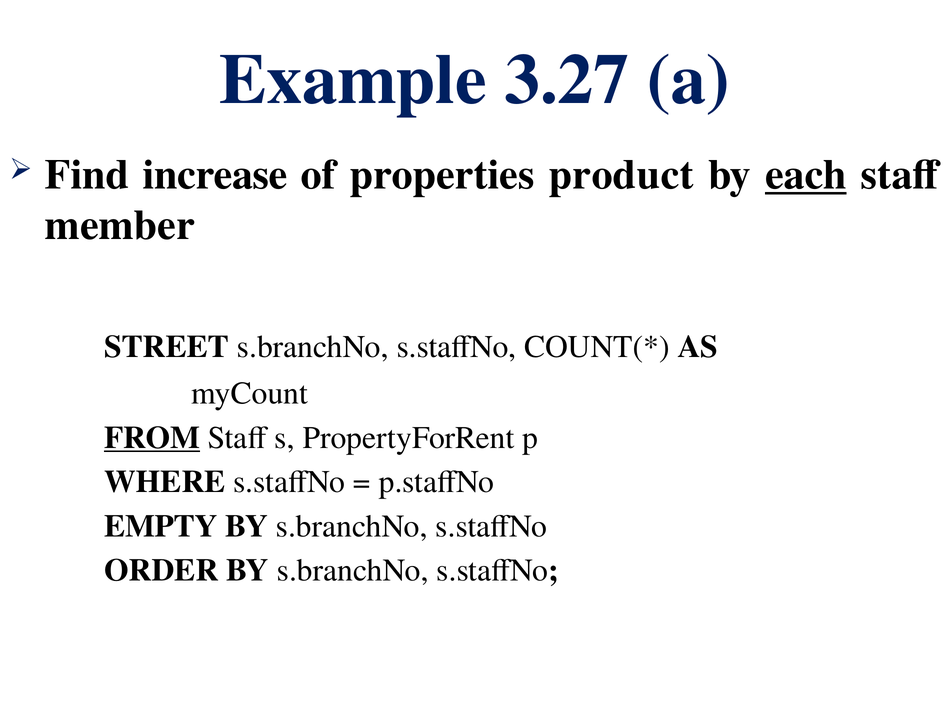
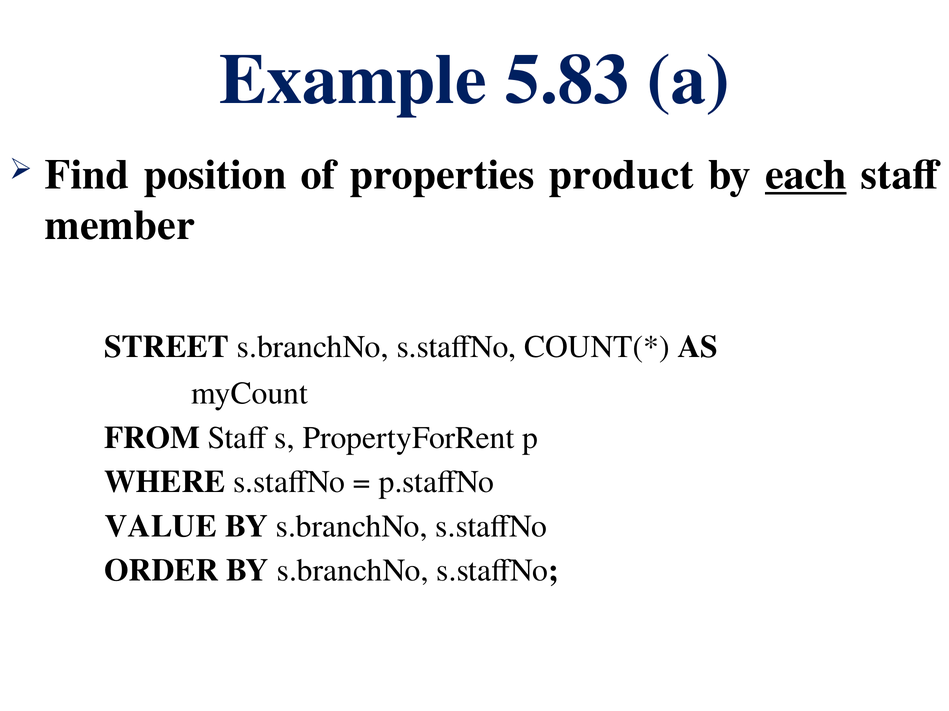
3.27: 3.27 -> 5.83 (567, 80)
increase: increase -> position (215, 175)
FROM underline: present -> none (152, 438)
EMPTY: EMPTY -> VALUE (161, 527)
